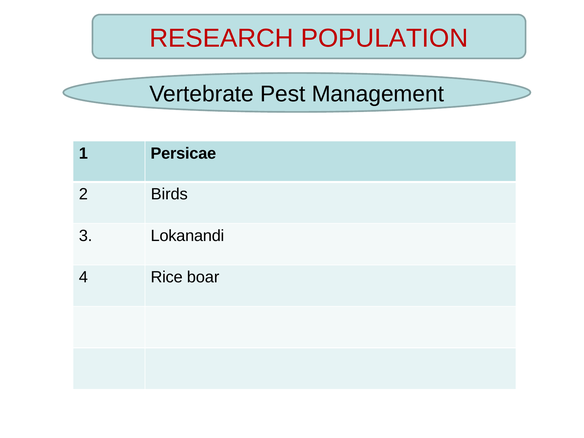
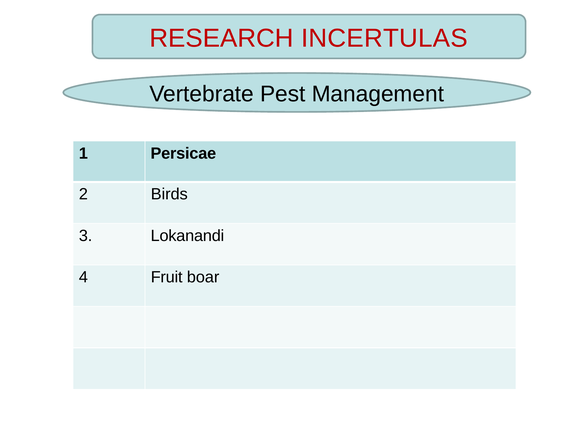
POPULATION: POPULATION -> INCERTULAS (384, 38)
Rice: Rice -> Fruit (167, 277)
